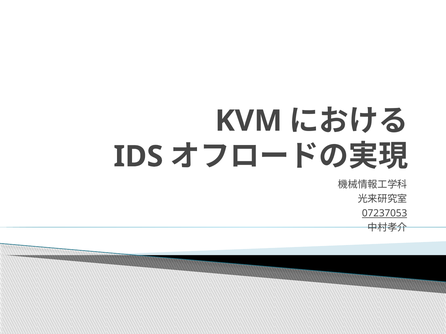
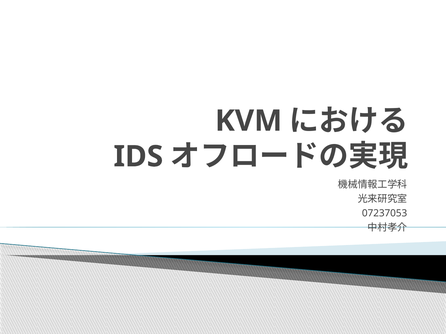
07237053 underline: present -> none (385, 214)
